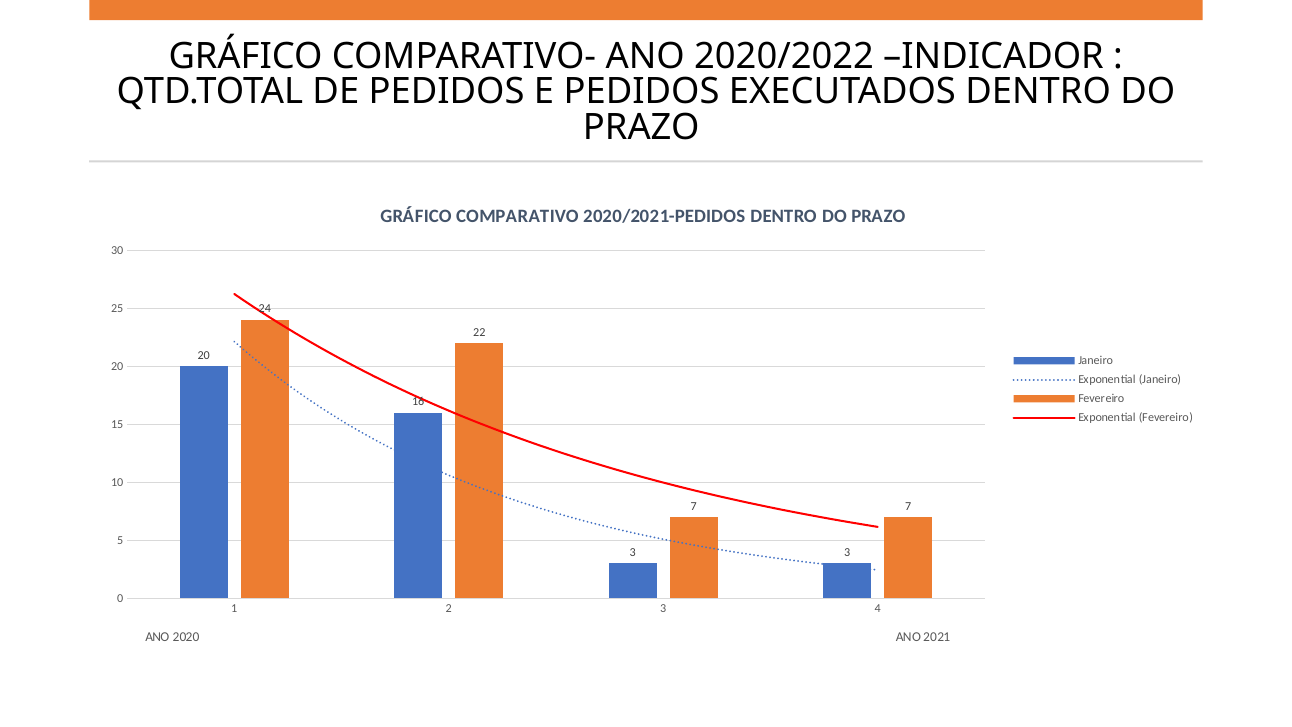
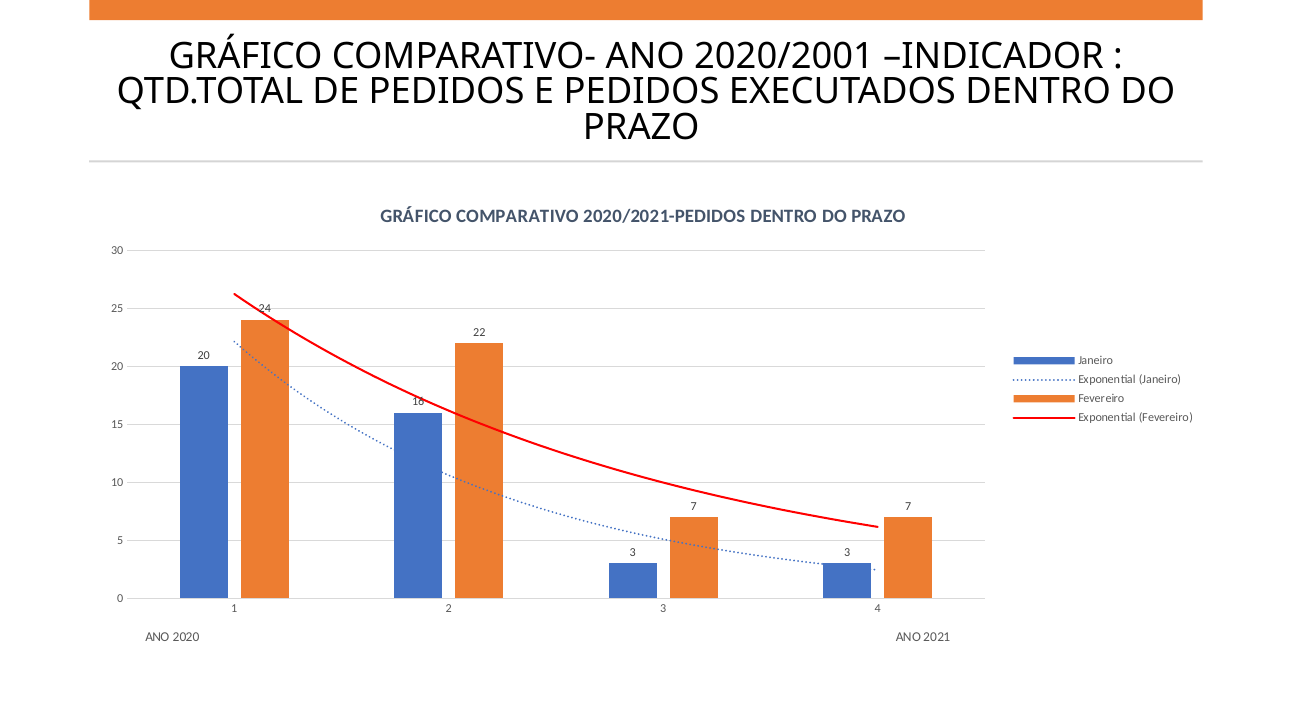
2020/2022: 2020/2022 -> 2020/2001 (784, 57)
